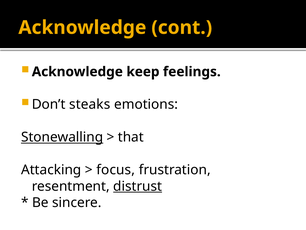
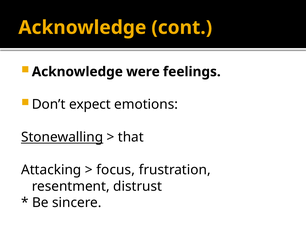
keep: keep -> were (143, 72)
steaks: steaks -> expect (90, 104)
distrust underline: present -> none (138, 186)
